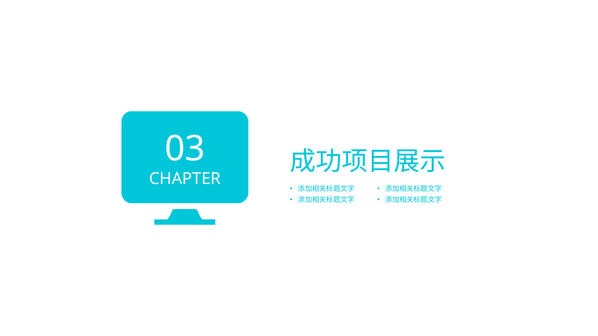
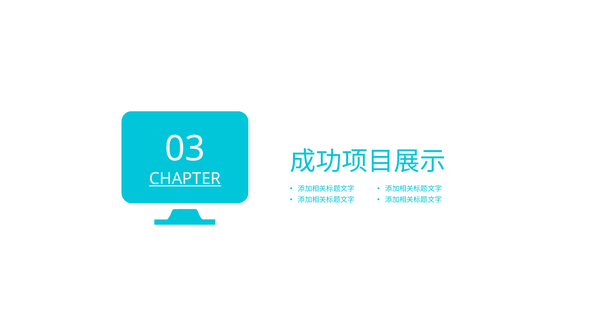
CHAPTER underline: none -> present (185, 179)
